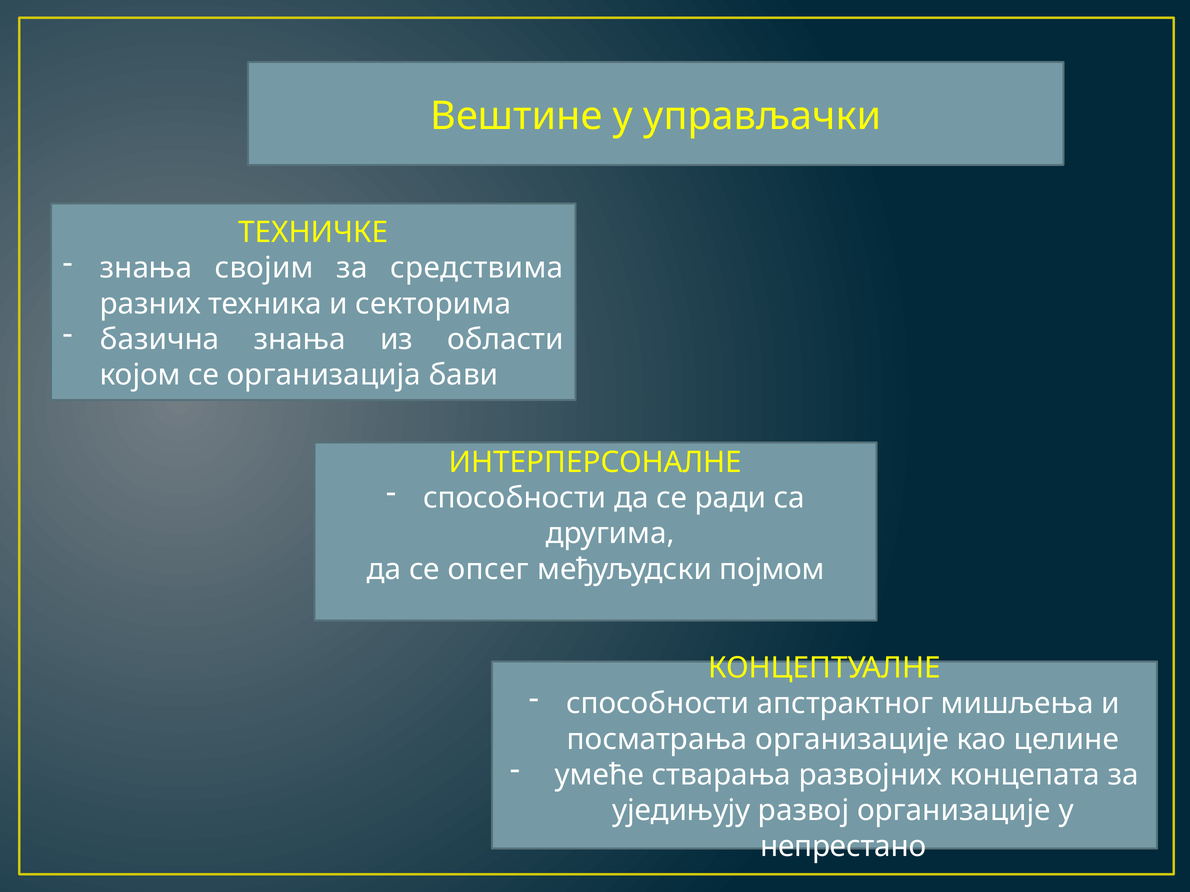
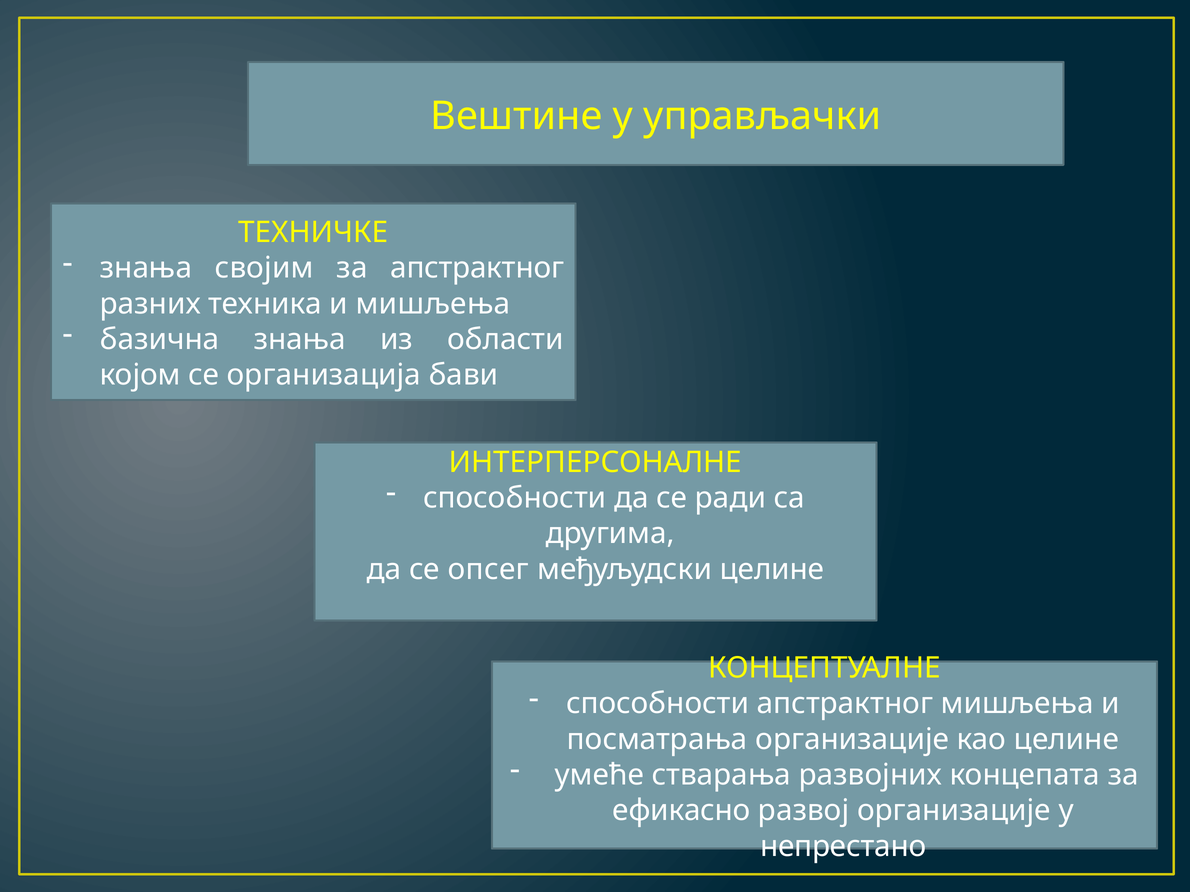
за средствима: средствима -> апстрактног (477, 268)
и секторима: секторима -> мишљења (433, 304)
међуљудски појмом: појмом -> целине (772, 570)
уједињују: уједињују -> ефикасно (681, 811)
